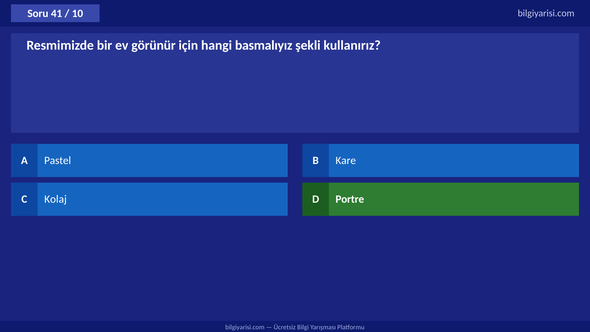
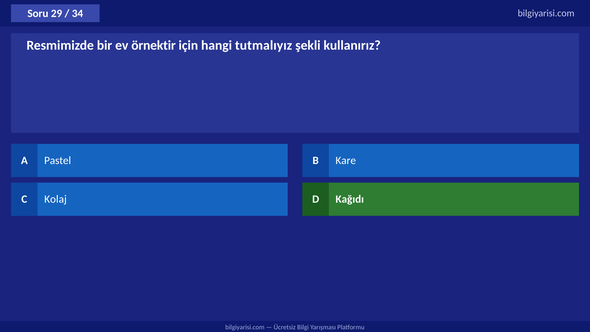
41: 41 -> 29 (57, 13)
10: 10 -> 34 (77, 13)
görünür: görünür -> örnektir (154, 45)
basmalıyız: basmalıyız -> tutmalıyız (264, 45)
Portre: Portre -> Kağıdı (350, 199)
